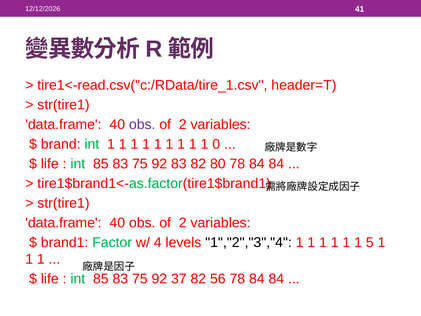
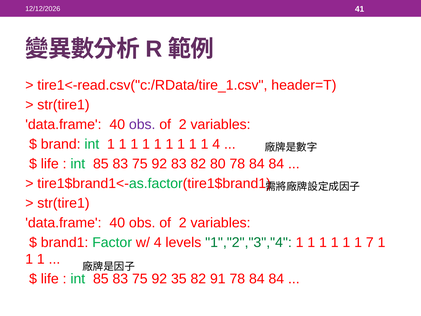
1 0: 0 -> 4 (216, 144)
1","2","3","4 colour: black -> green (249, 242)
5: 5 -> 7 (370, 242)
37: 37 -> 35 (179, 279)
56: 56 -> 91 (218, 279)
